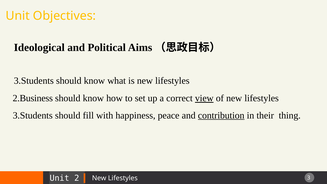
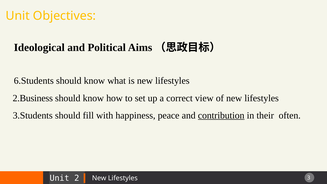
3.Students: 3.Students -> 6.Students (34, 81)
view underline: present -> none (204, 98)
thing: thing -> often (290, 115)
